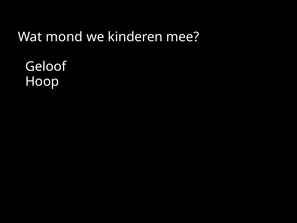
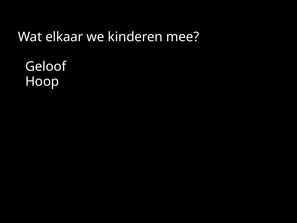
mond: mond -> elkaar (64, 37)
